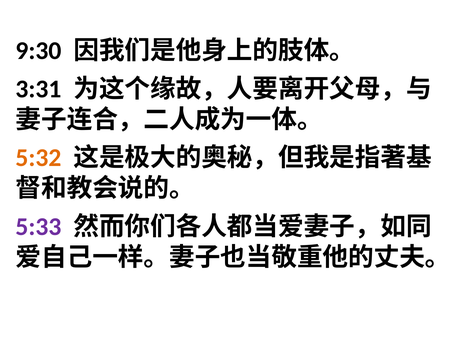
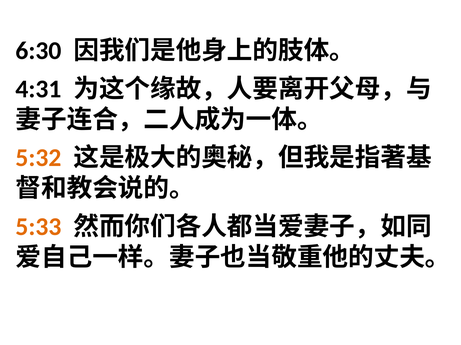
9:30: 9:30 -> 6:30 (39, 51)
3:31: 3:31 -> 4:31 (39, 89)
5:33 colour: purple -> orange (39, 227)
